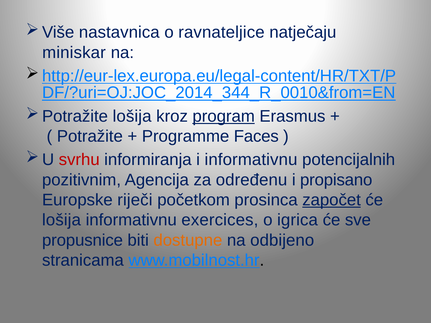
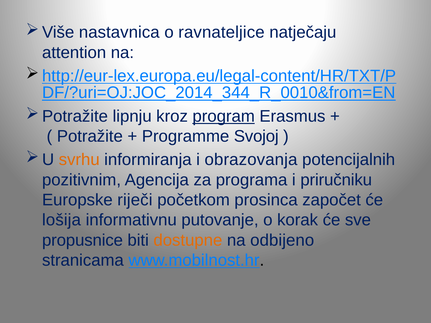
miniskar: miniskar -> attention (74, 53)
lošija: lošija -> lipnju (132, 116)
Faces: Faces -> Svojoj (256, 136)
svrhu colour: red -> orange (79, 160)
i informativnu: informativnu -> obrazovanja (251, 160)
određenu: određenu -> programa (252, 180)
propisano: propisano -> priručniku (336, 180)
započet underline: present -> none (332, 200)
exercices: exercices -> putovanje (220, 220)
igrica: igrica -> korak (298, 220)
